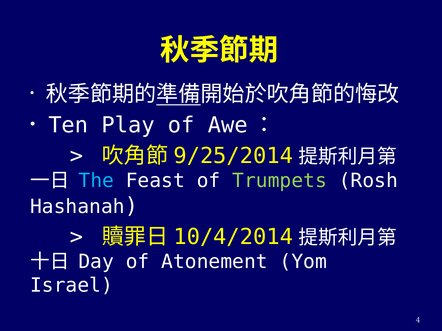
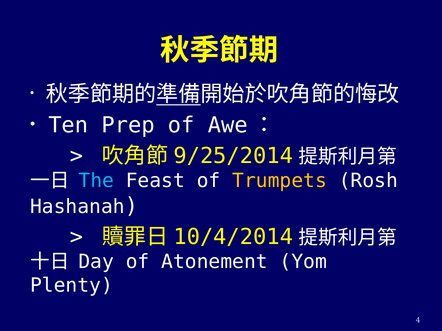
Play: Play -> Prep (128, 125)
Trumpets colour: light green -> yellow (280, 181)
Israel: Israel -> Plenty (72, 286)
